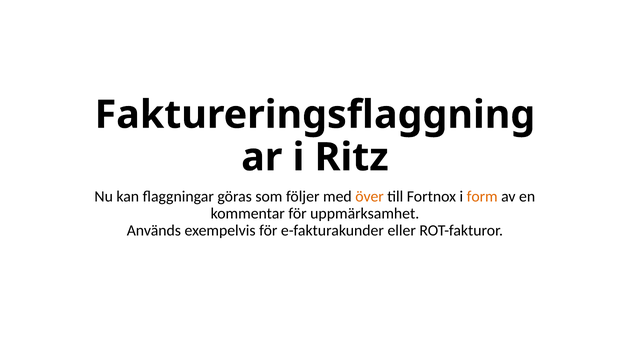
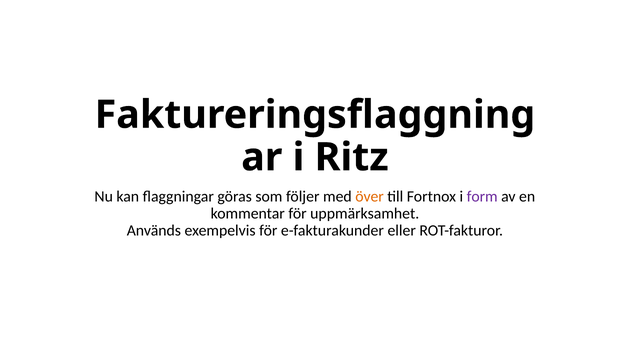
form colour: orange -> purple (482, 197)
